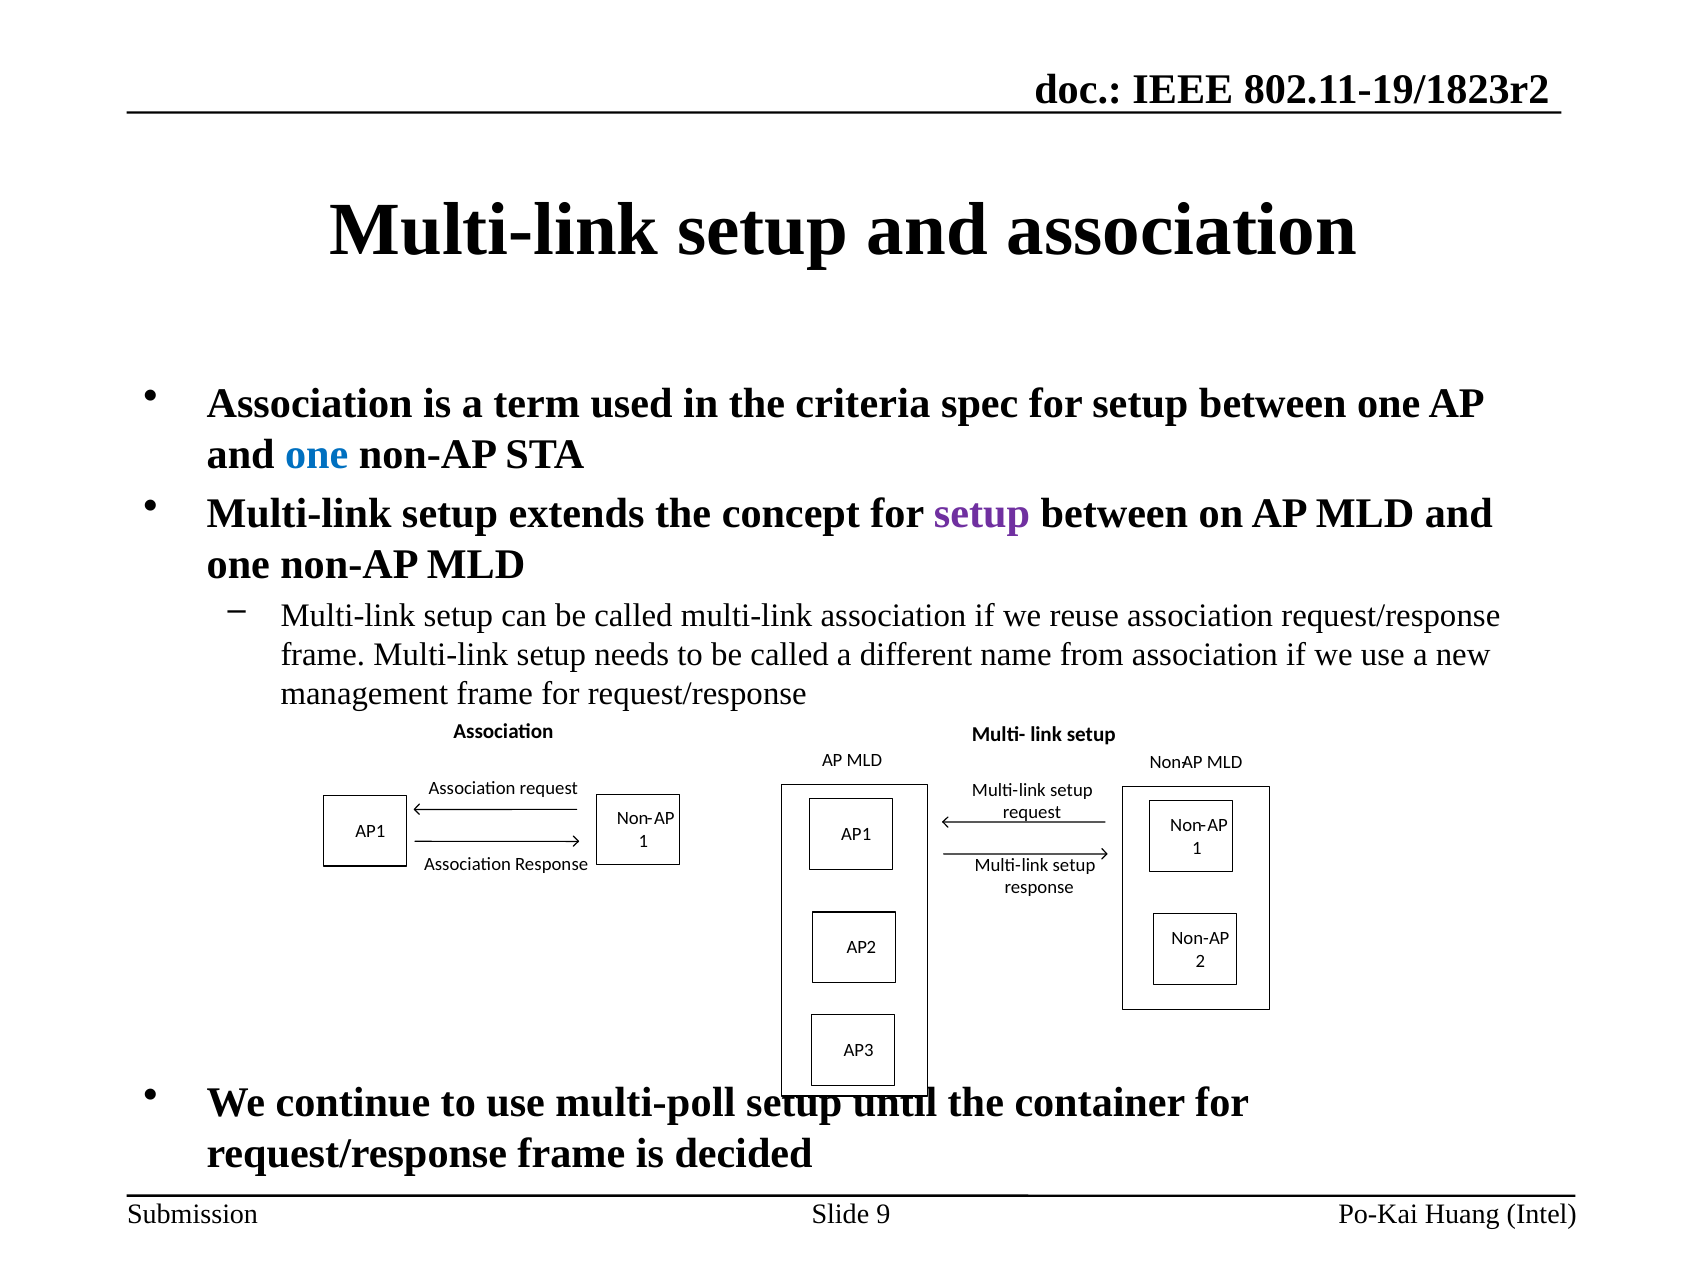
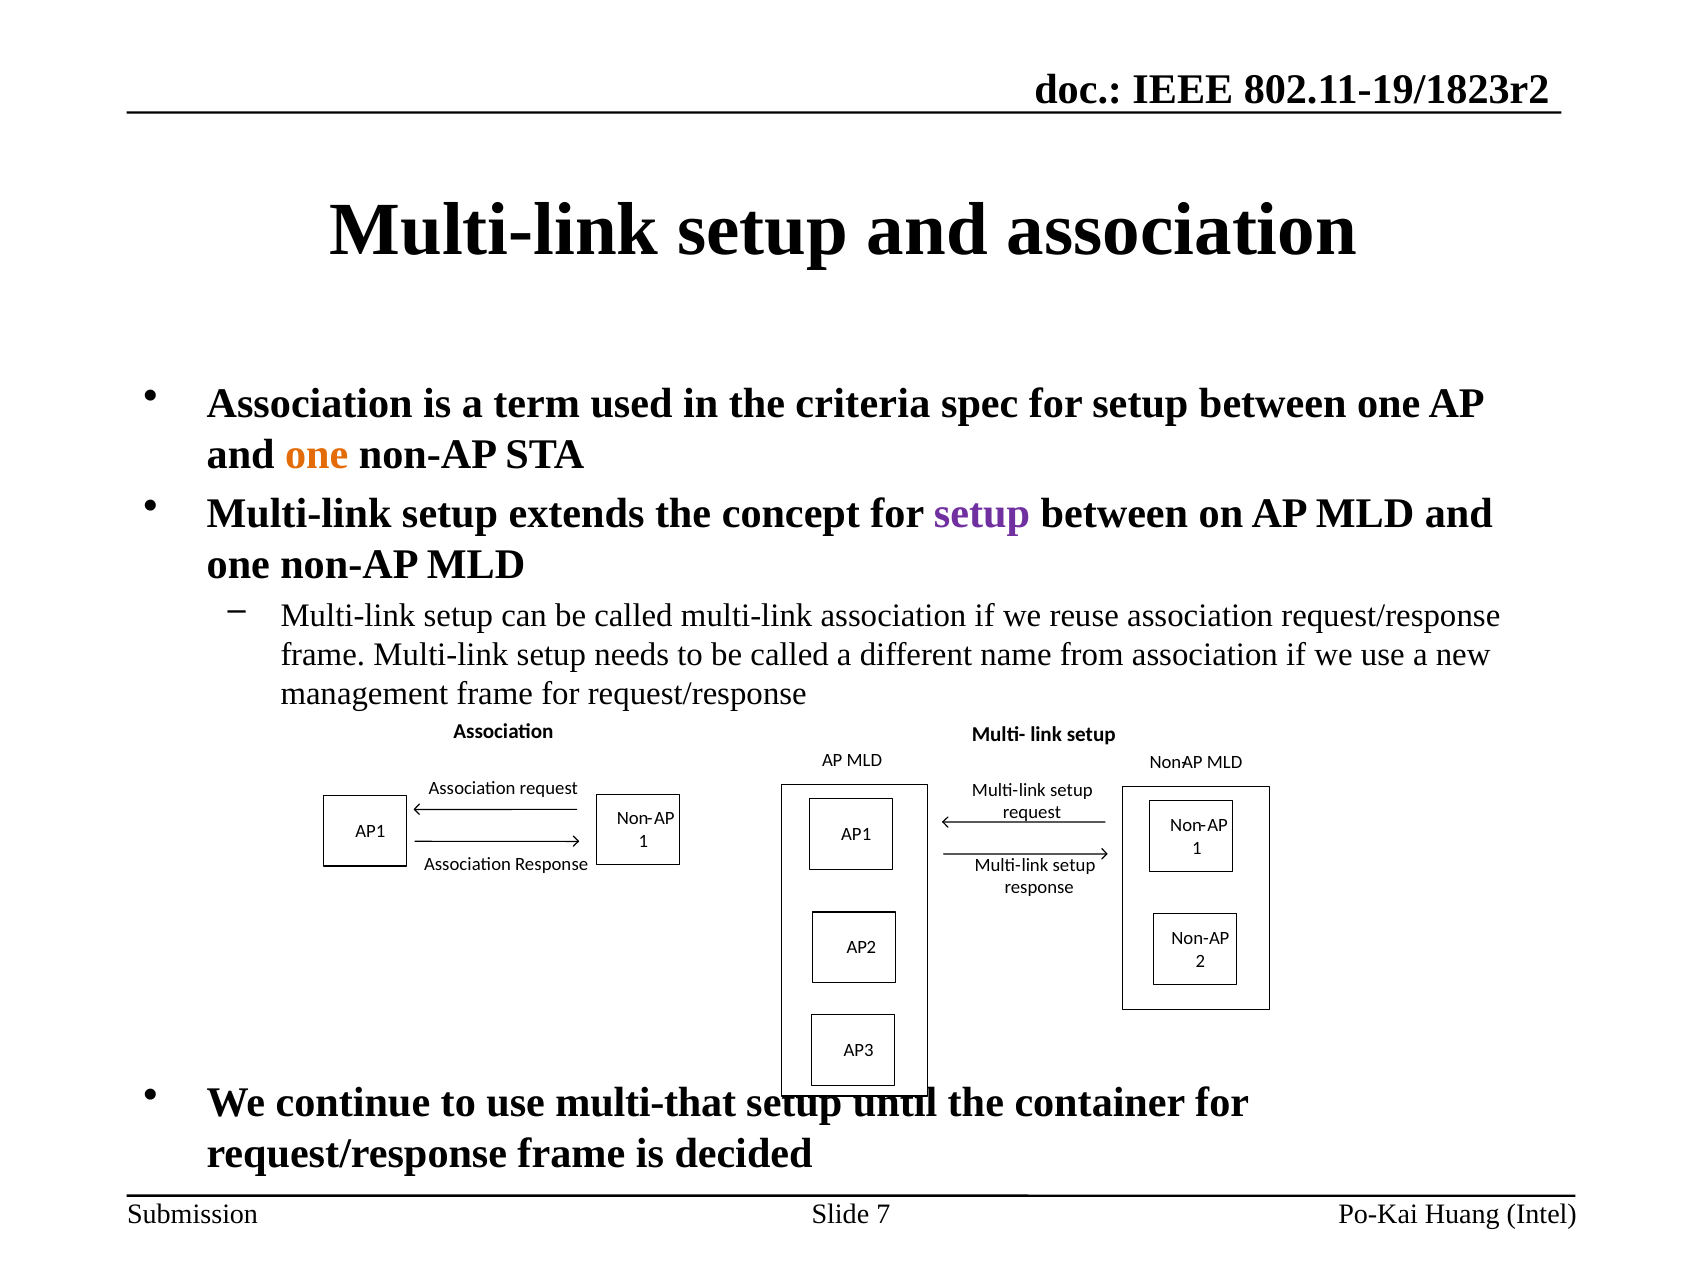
one colour: blue -> orange (317, 455)
multi-poll: multi-poll -> multi-that (646, 1103)
9: 9 -> 7 (883, 1214)
